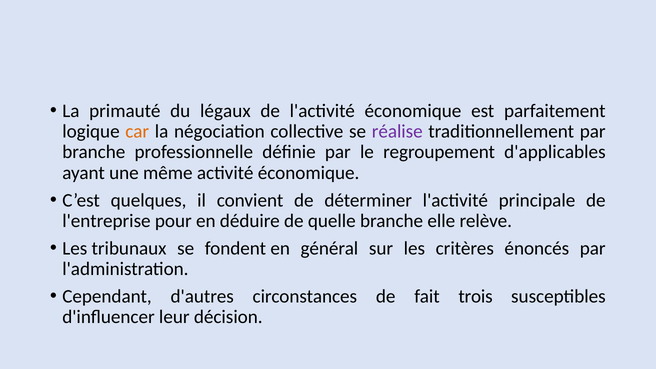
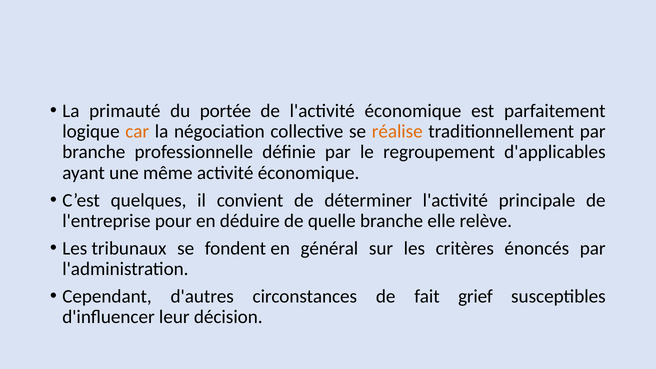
légaux: légaux -> portée (225, 111)
réalise colour: purple -> orange (397, 132)
trois: trois -> grief (476, 296)
